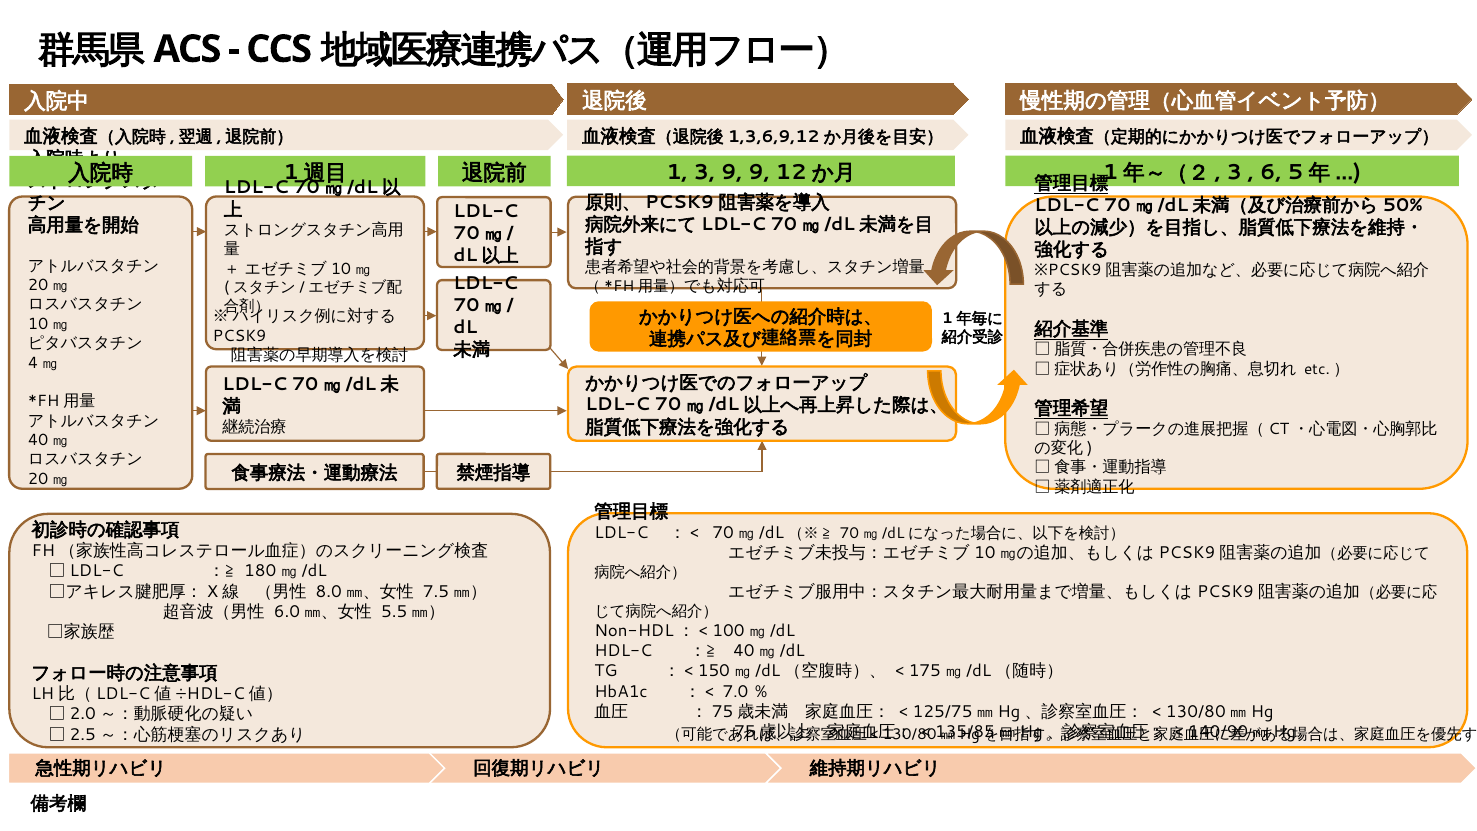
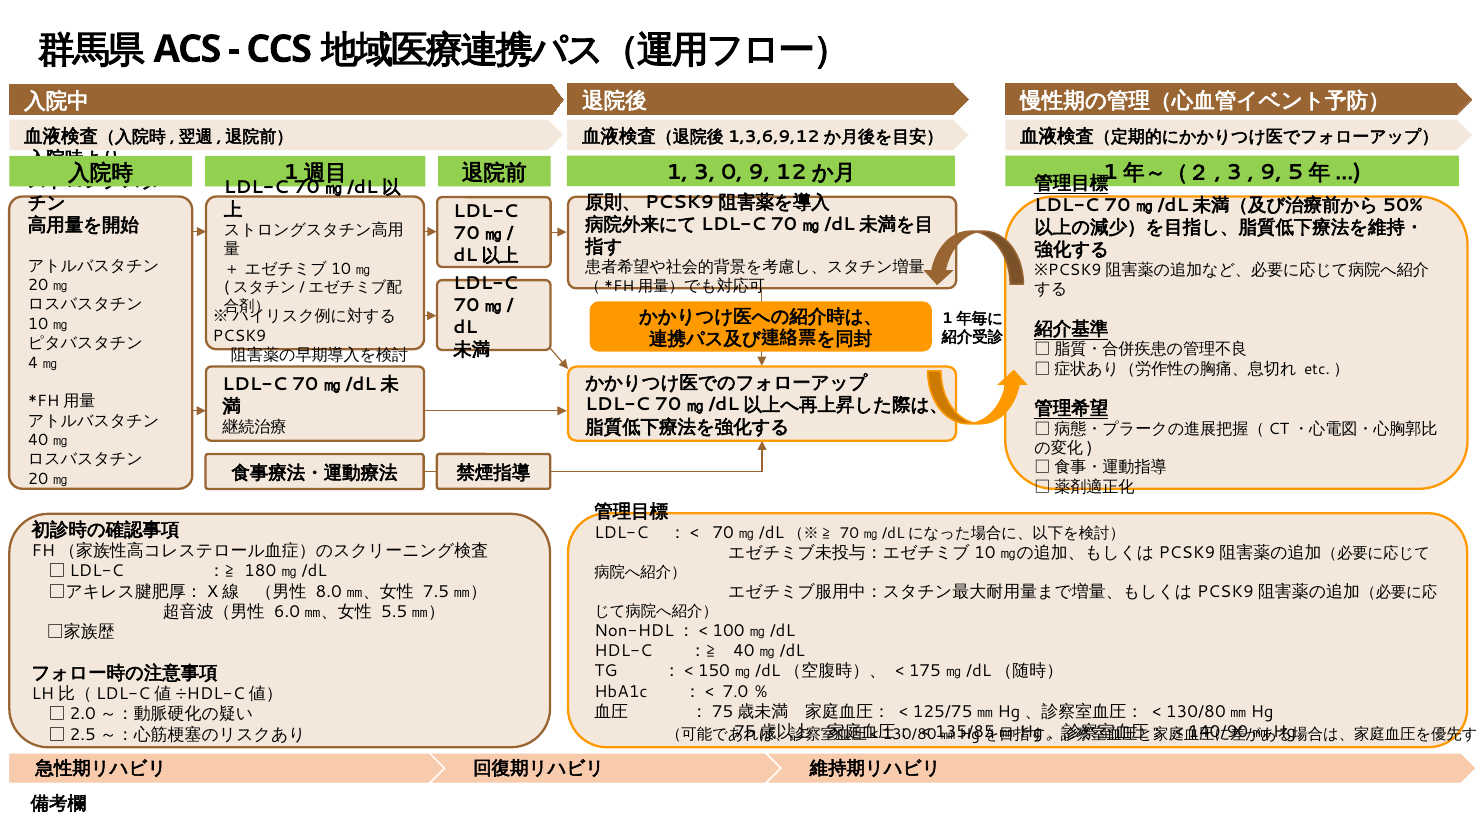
3 9: 9 -> 0 (732, 172)
6: 6 -> 9 (1271, 172)
